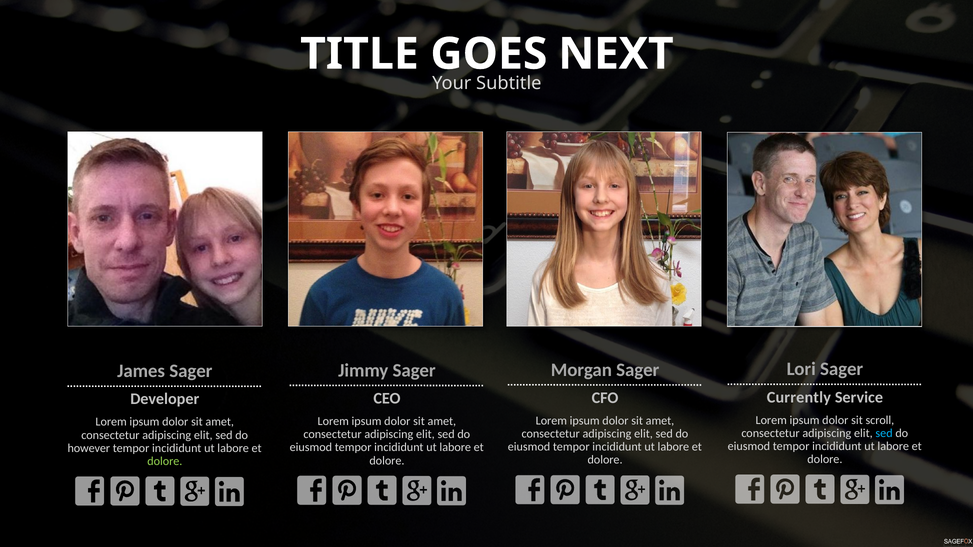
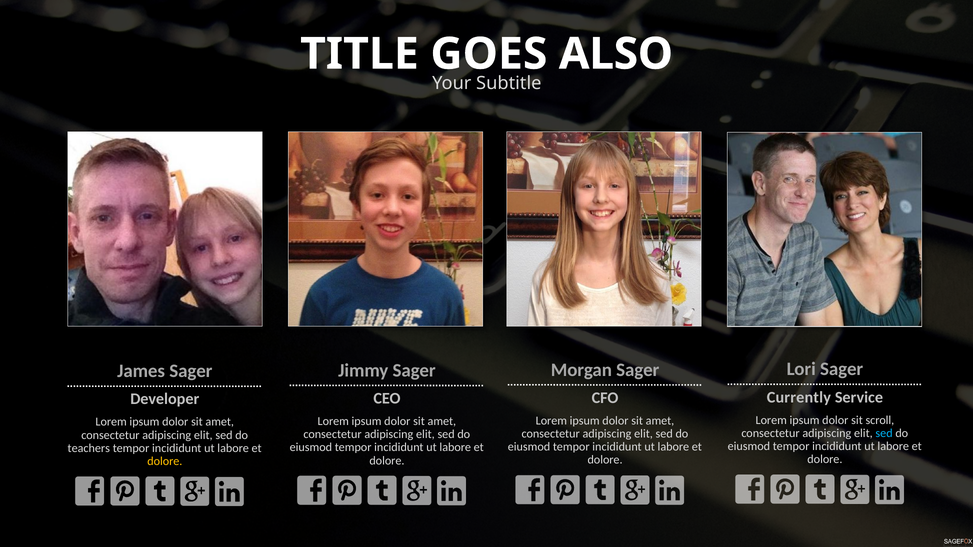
NEXT: NEXT -> ALSO (616, 54)
however: however -> teachers (89, 448)
dolore colour: light green -> yellow (165, 462)
